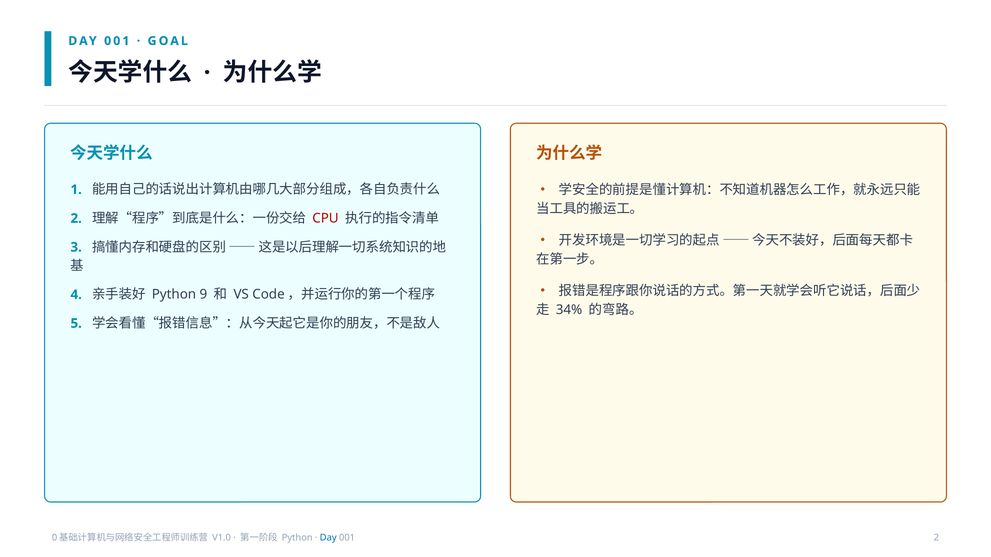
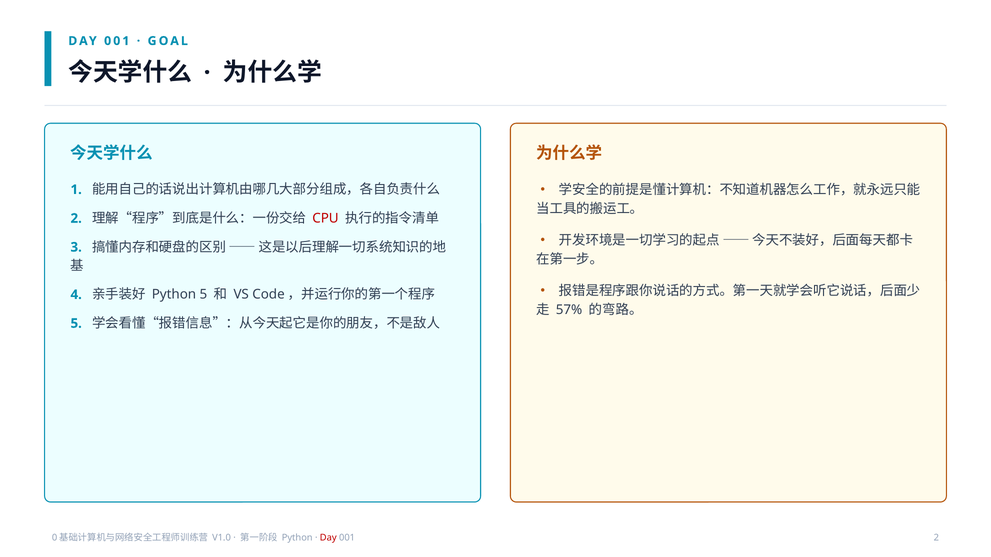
Python 9: 9 -> 5 (203, 295)
34%: 34% -> 57% (569, 310)
Day colour: blue -> red (328, 538)
